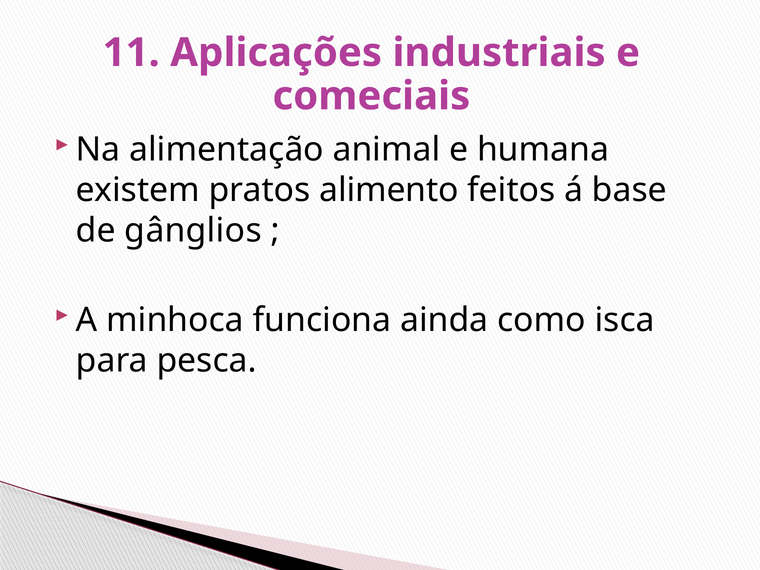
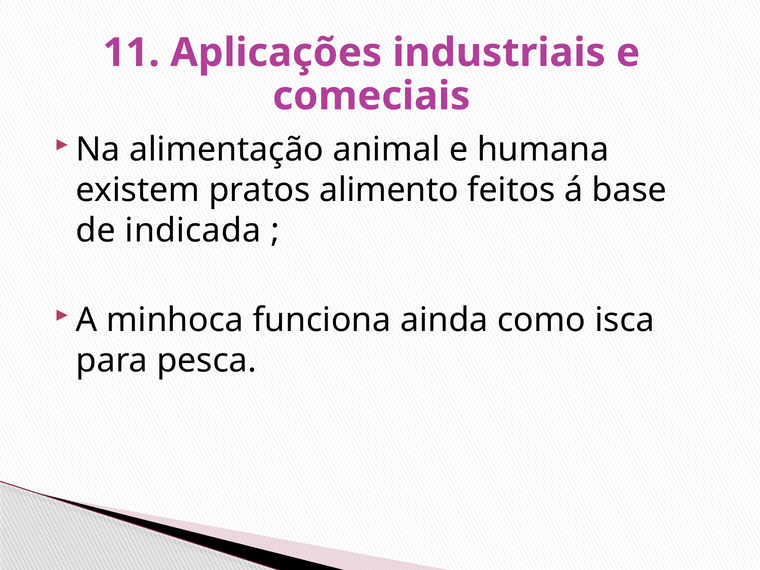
gânglios: gânglios -> indicada (193, 231)
